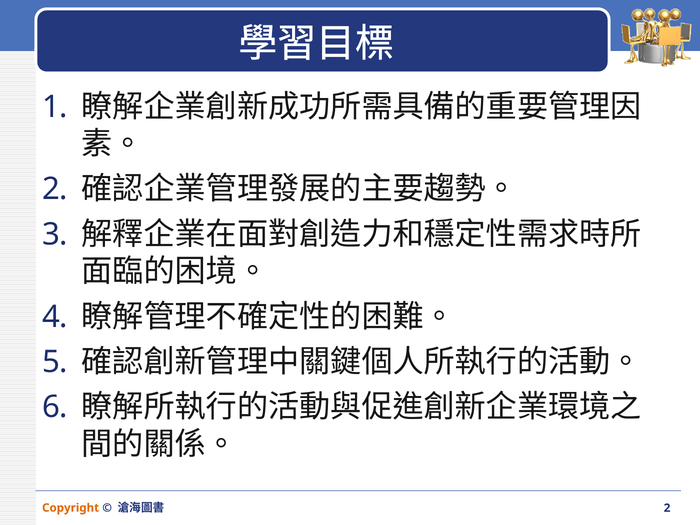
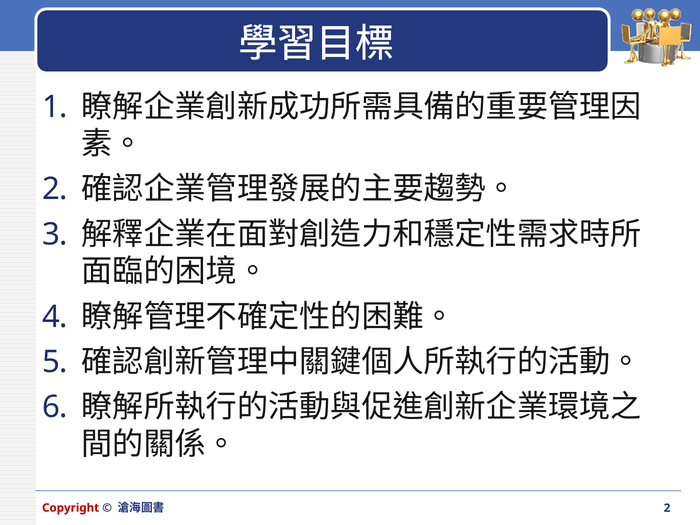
Copyright colour: orange -> red (71, 508)
